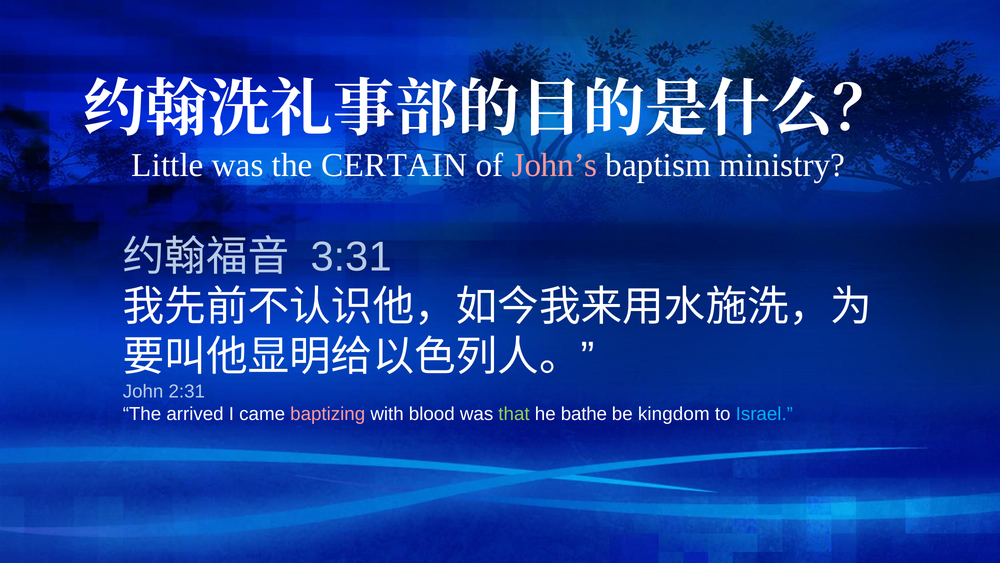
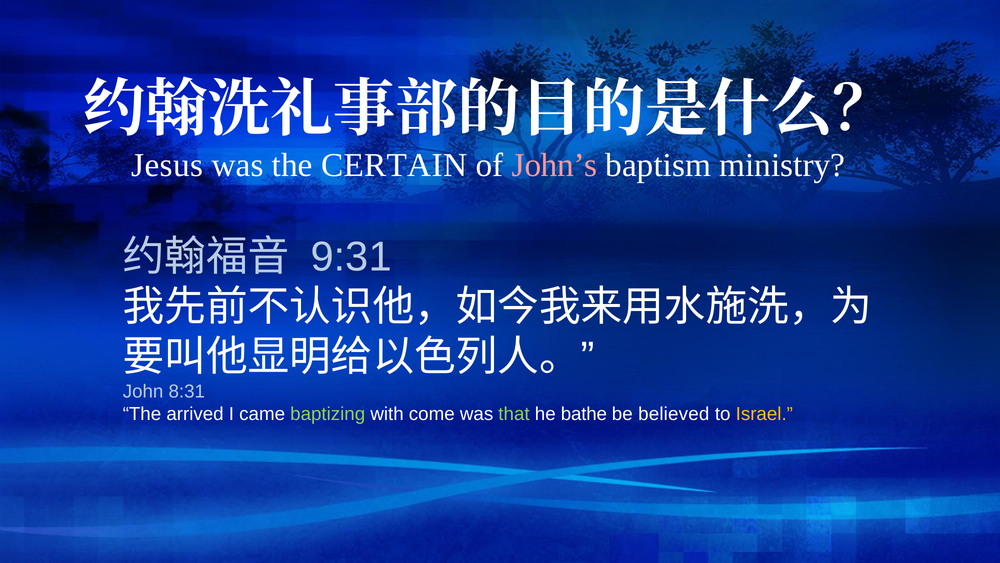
Little: Little -> Jesus (167, 165)
3:31: 3:31 -> 9:31 (351, 257)
2:31: 2:31 -> 8:31 (187, 391)
baptizing colour: pink -> light green (328, 414)
blood: blood -> come (432, 414)
kingdom: kingdom -> believed (674, 414)
Israel colour: light blue -> yellow (764, 414)
